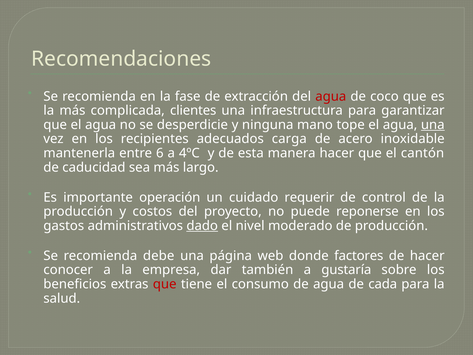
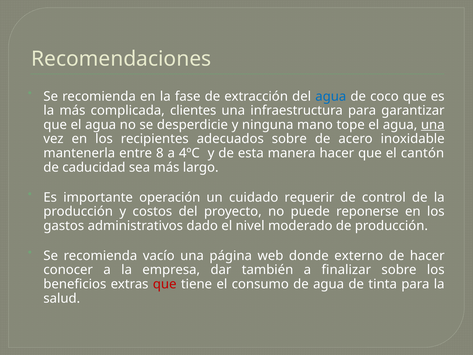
agua colour: red -> blue (331, 96)
adecuados carga: carga -> sobre (289, 139)
6: 6 -> 8 (160, 153)
dado underline: present -> none (202, 226)
debe: debe -> vacío (159, 256)
factores: factores -> externo (359, 256)
gustaría: gustaría -> finalizar (346, 270)
cada: cada -> tinta (383, 284)
